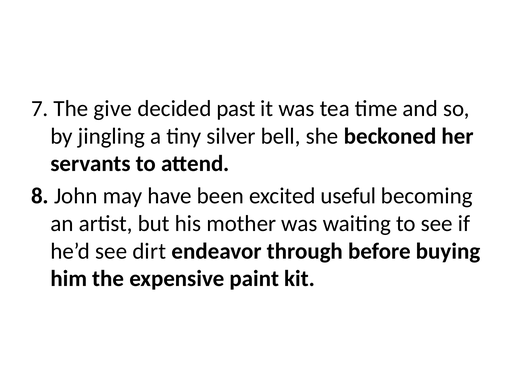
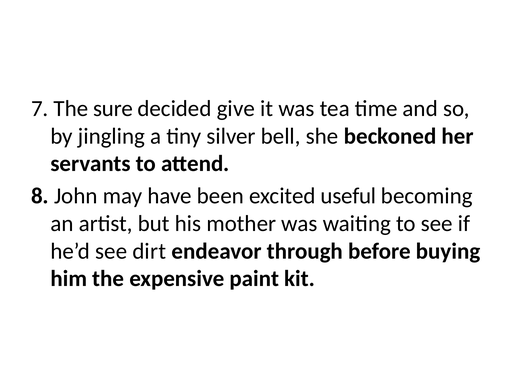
give: give -> sure (113, 108)
past: past -> give (236, 108)
